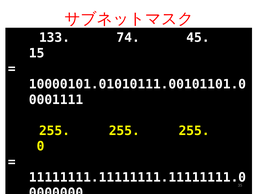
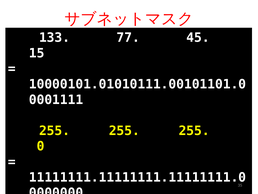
74: 74 -> 77 (128, 38)
